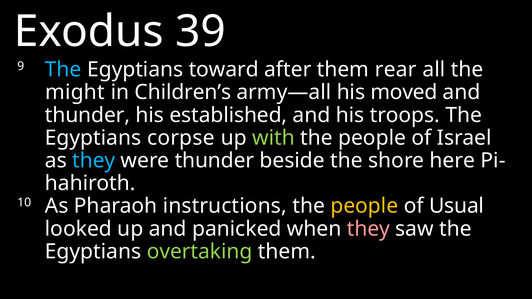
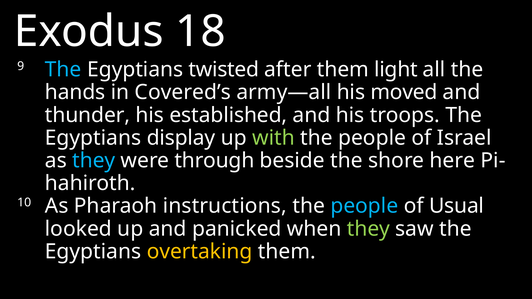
39: 39 -> 18 (201, 32)
toward: toward -> twisted (224, 70)
rear: rear -> light (396, 70)
might: might -> hands (75, 92)
Children’s: Children’s -> Covered’s (183, 92)
corpse: corpse -> display (181, 138)
were thunder: thunder -> through (214, 161)
people colour: yellow -> light blue (364, 206)
they colour: pink -> light green (368, 229)
overtaking colour: light green -> yellow (200, 252)
